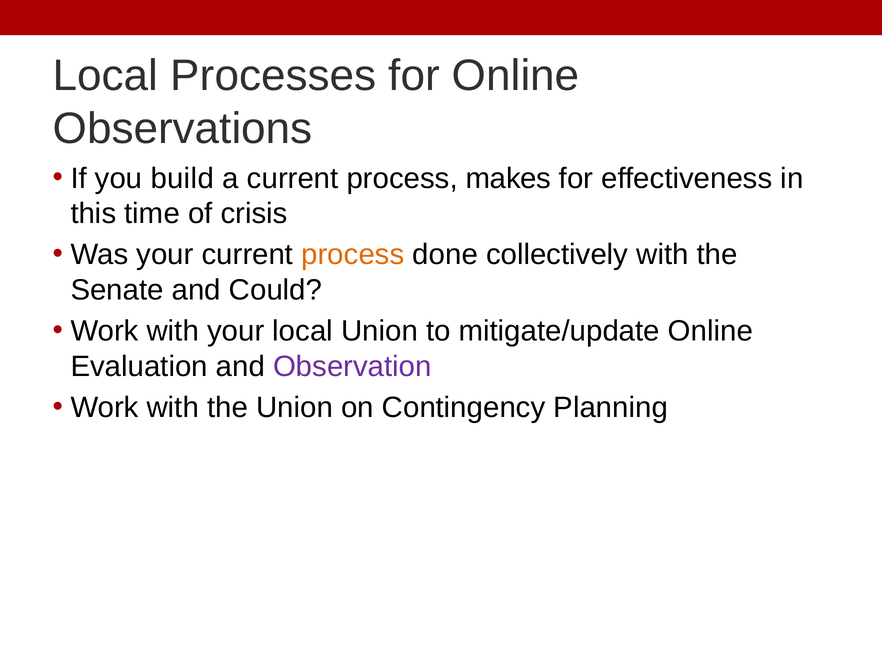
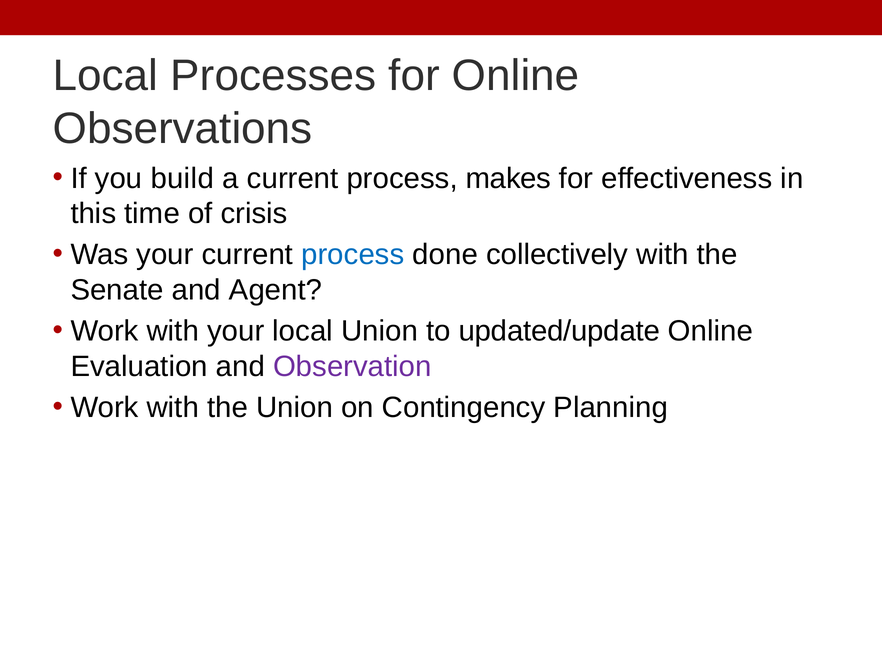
process colour: orange -> blue (353, 255)
Could: Could -> Agent (276, 290)
mitigate/update: mitigate/update -> updated/update (559, 331)
